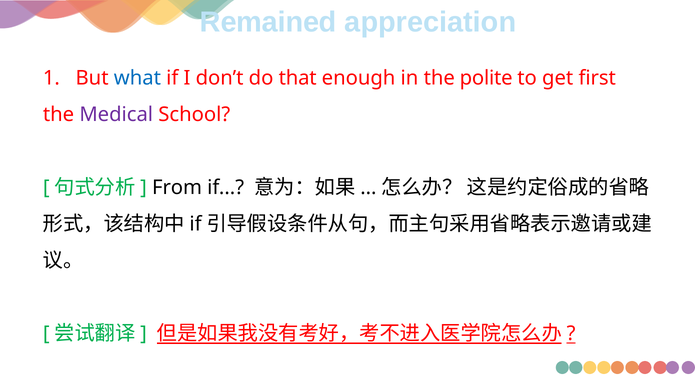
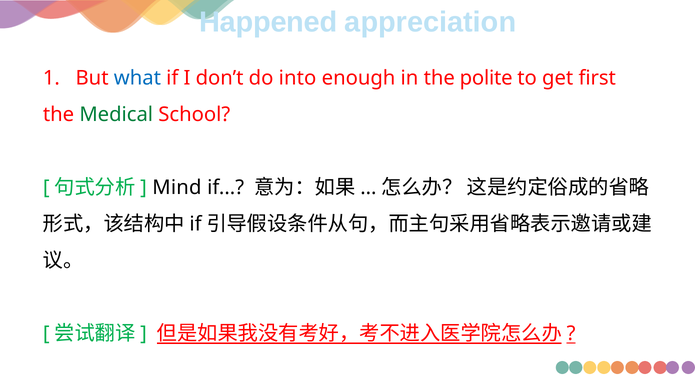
Remained: Remained -> Happened (268, 22)
that: that -> into (298, 78)
Medical colour: purple -> green (116, 114)
From: From -> Mind (177, 187)
